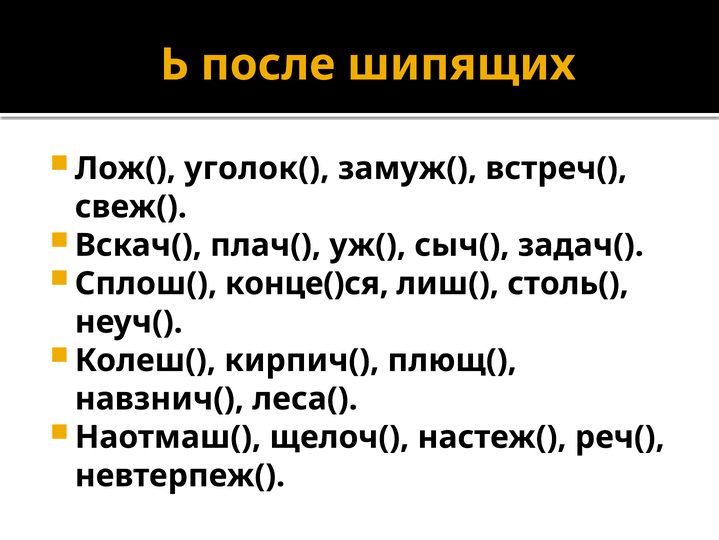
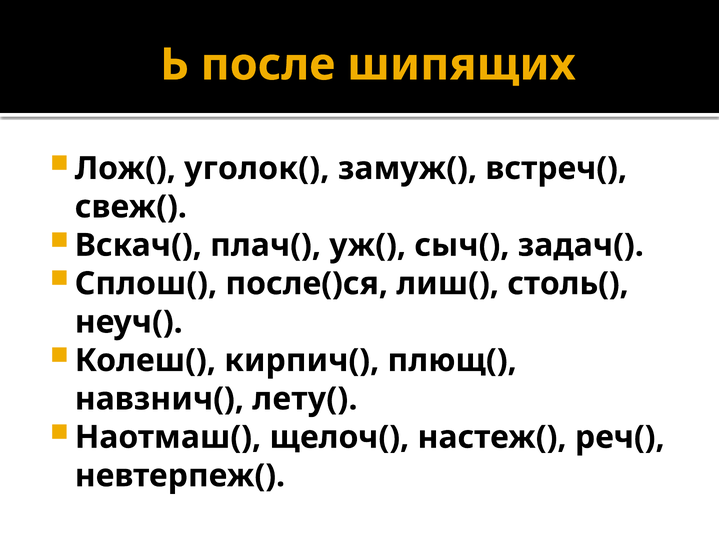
конце()ся: конце()ся -> после()ся (307, 283)
леса(: леса( -> лету( (305, 398)
